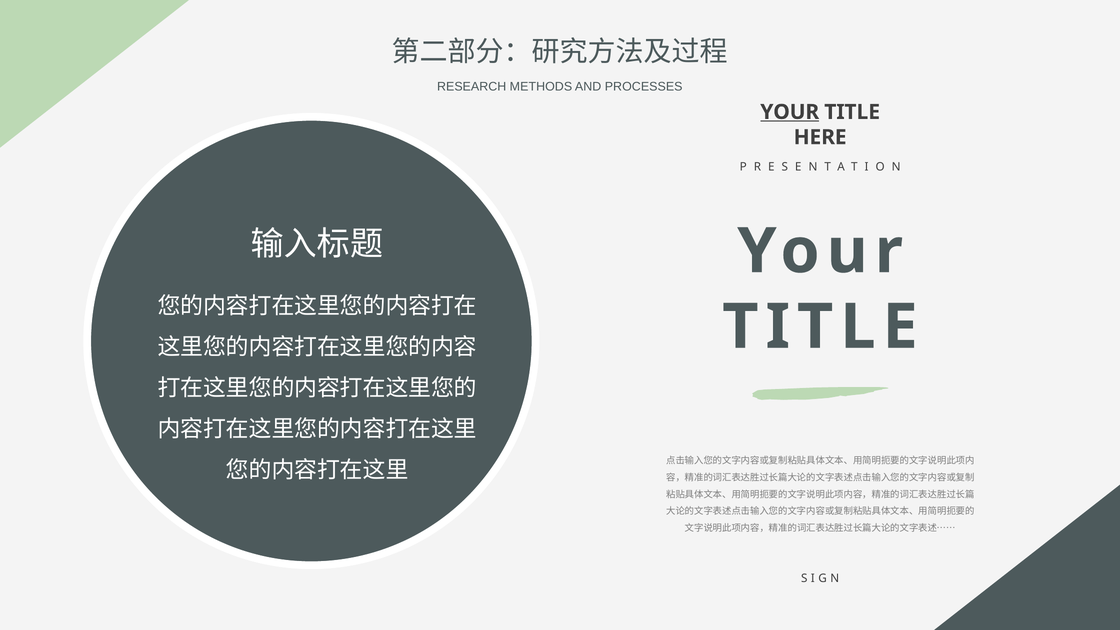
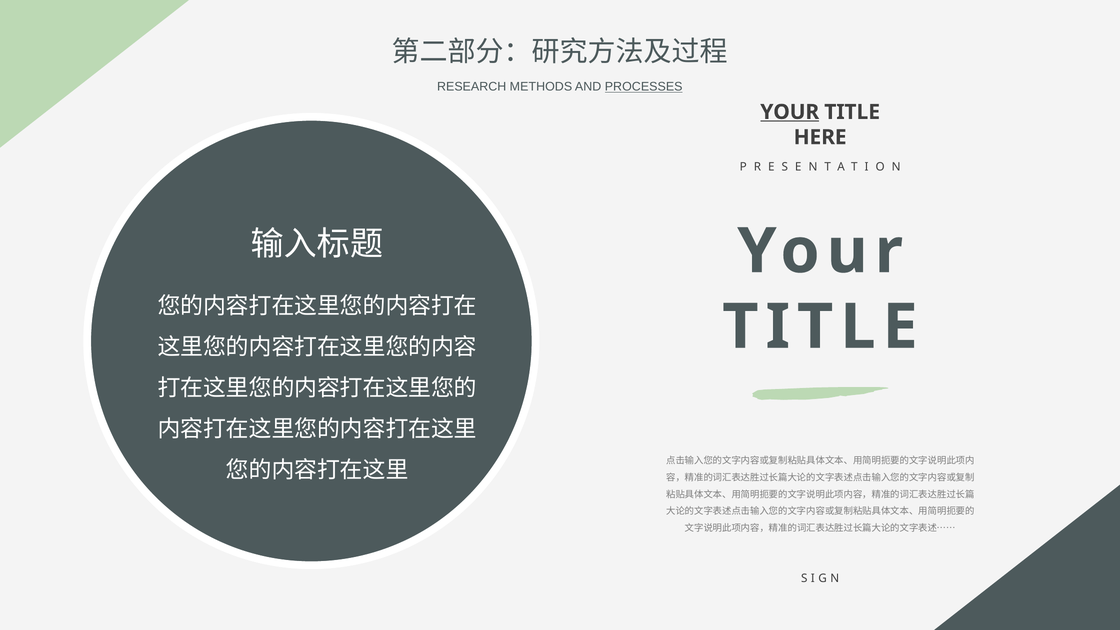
PROCESSES underline: none -> present (644, 87)
